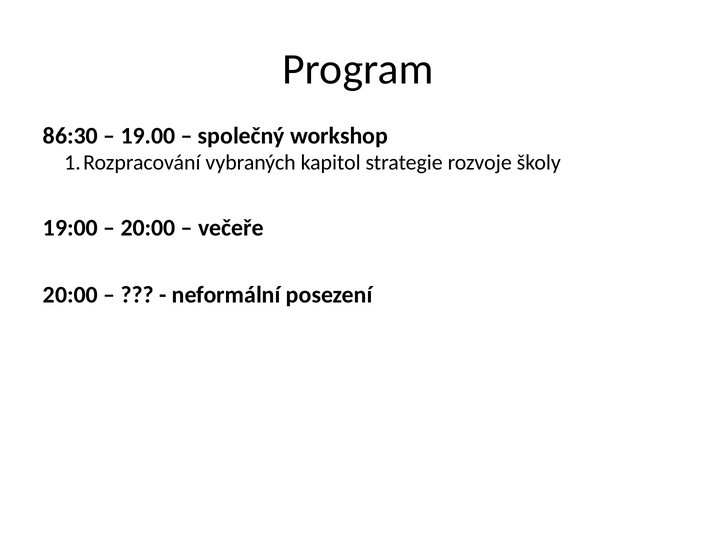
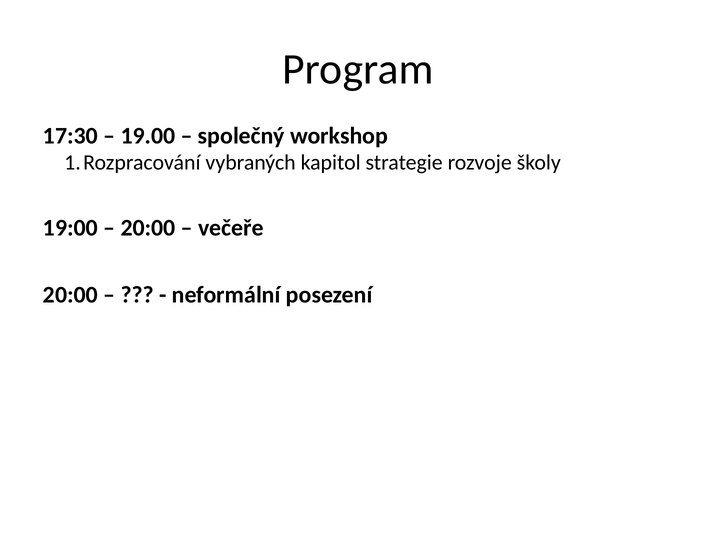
86:30: 86:30 -> 17:30 (70, 136)
